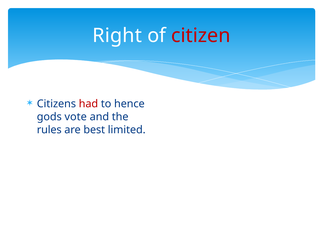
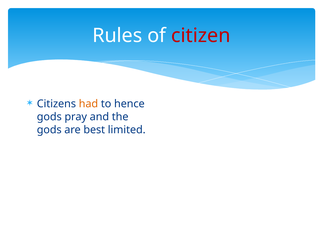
Right: Right -> Rules (117, 35)
had colour: red -> orange (88, 103)
vote: vote -> pray (76, 116)
rules: rules -> gods (49, 129)
